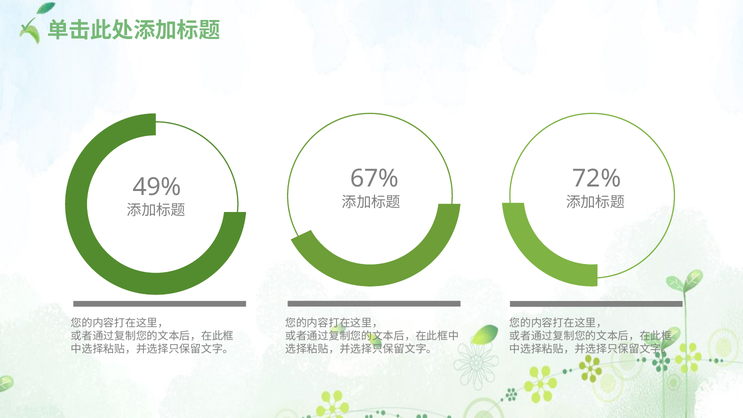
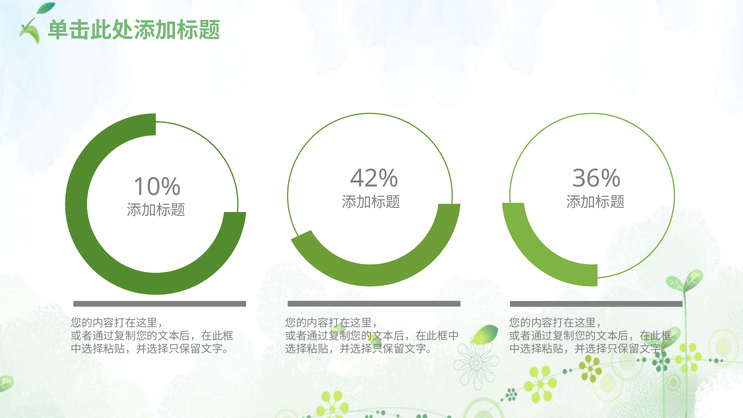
67%: 67% -> 42% (374, 179)
72%: 72% -> 36% (597, 179)
49%: 49% -> 10% (157, 187)
